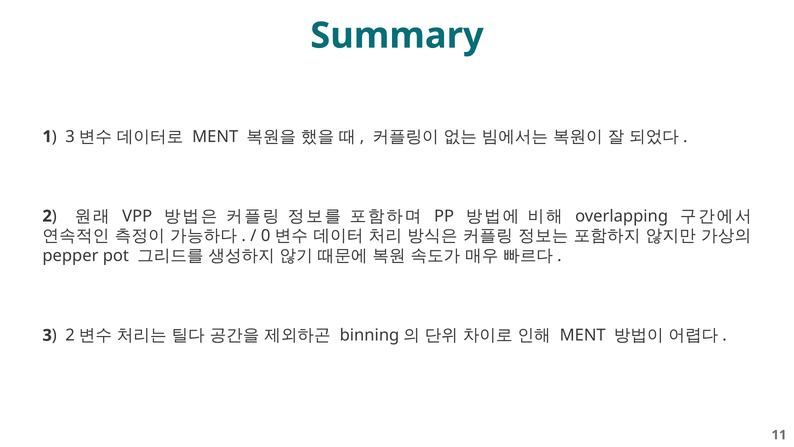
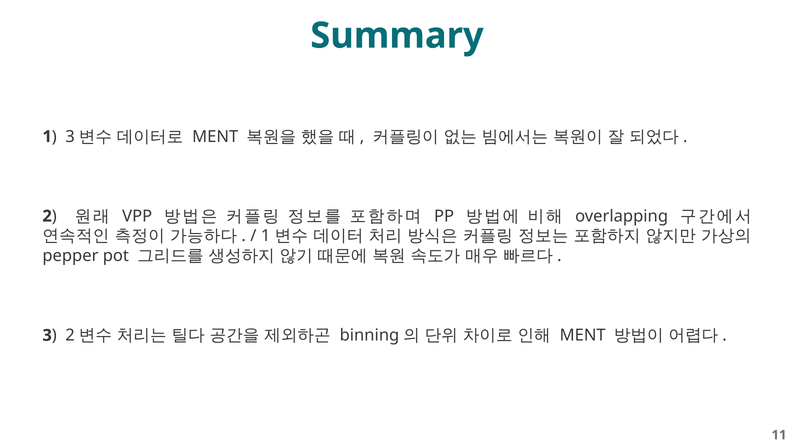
0: 0 -> 1 (266, 236)
